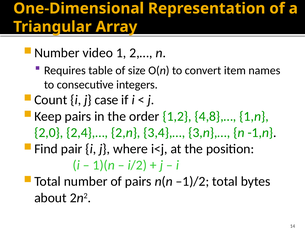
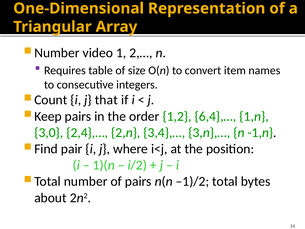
case: case -> that (106, 100)
4,8},…: 4,8},… -> 6,4},… (215, 116)
2,0: 2,0 -> 3,0 (49, 132)
